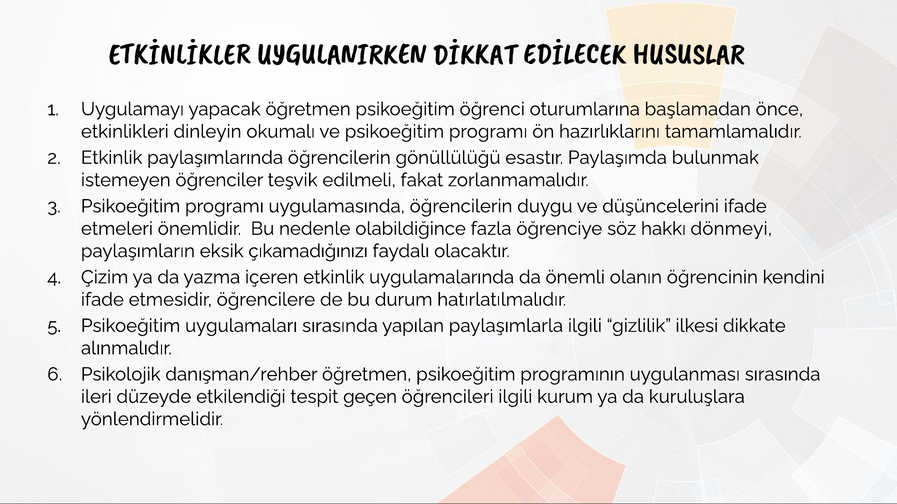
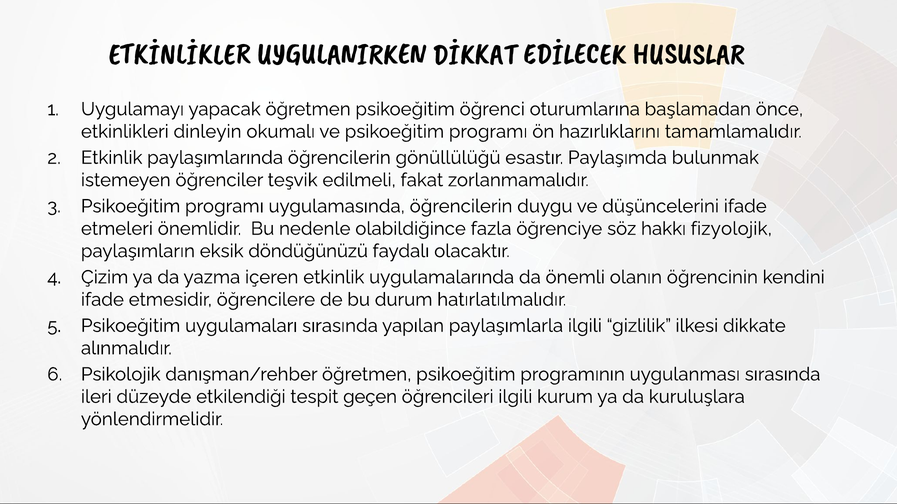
dönmeyi: dönmeyi -> fizyolojik (731, 229)
çıkamadığınızı: çıkamadığınızı -> döndüğünüzü (308, 251)
